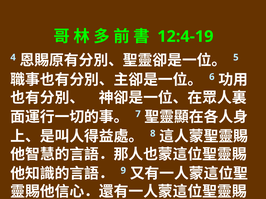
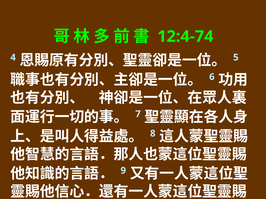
12:4-19: 12:4-19 -> 12:4-74 (185, 37)
